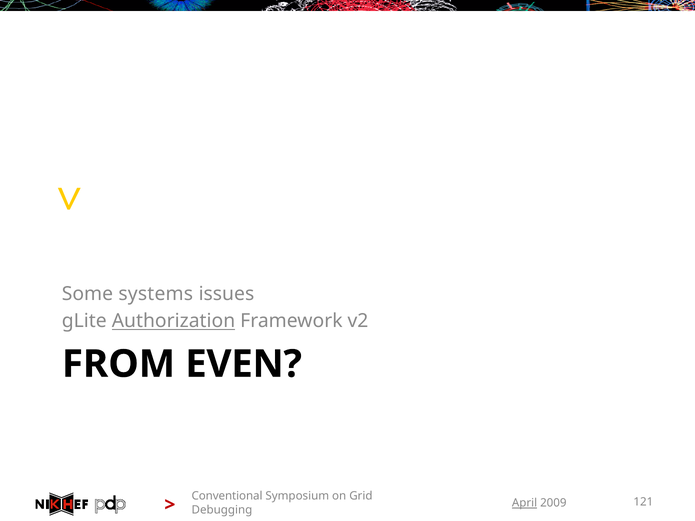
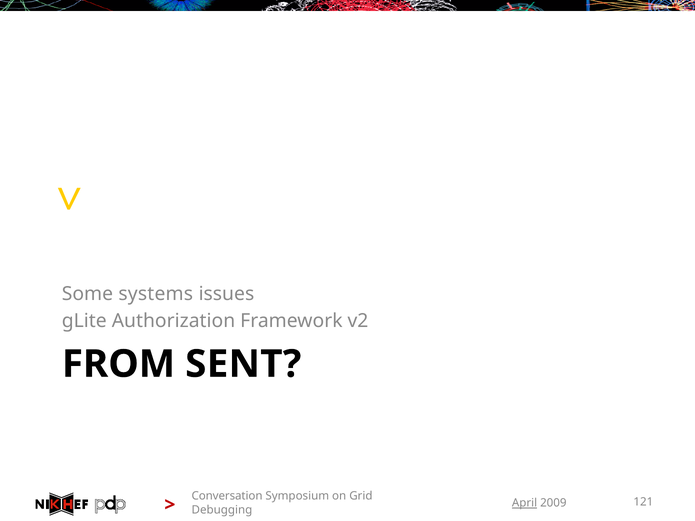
Authorization underline: present -> none (173, 321)
EVEN: EVEN -> SENT (243, 364)
Conventional: Conventional -> Conversation (227, 496)
